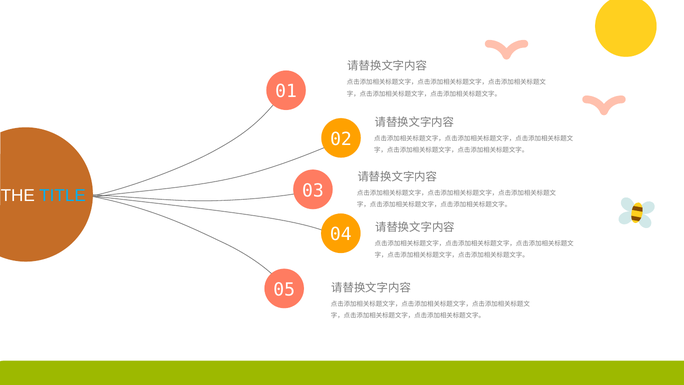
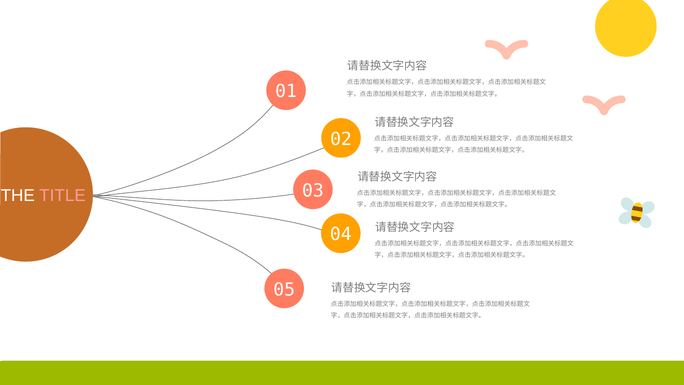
TITLE colour: light blue -> pink (63, 196)
